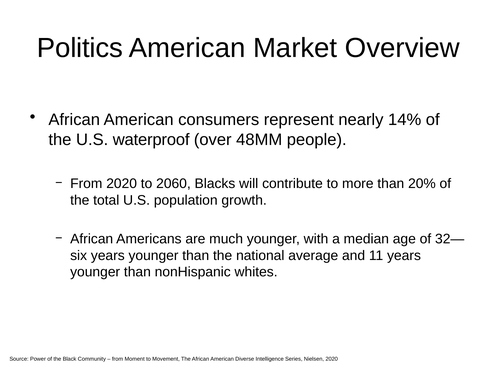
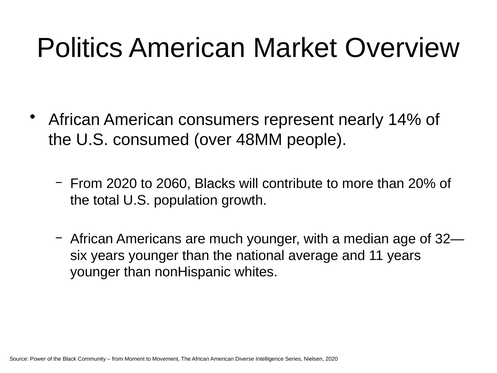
waterproof: waterproof -> consumed (151, 140)
